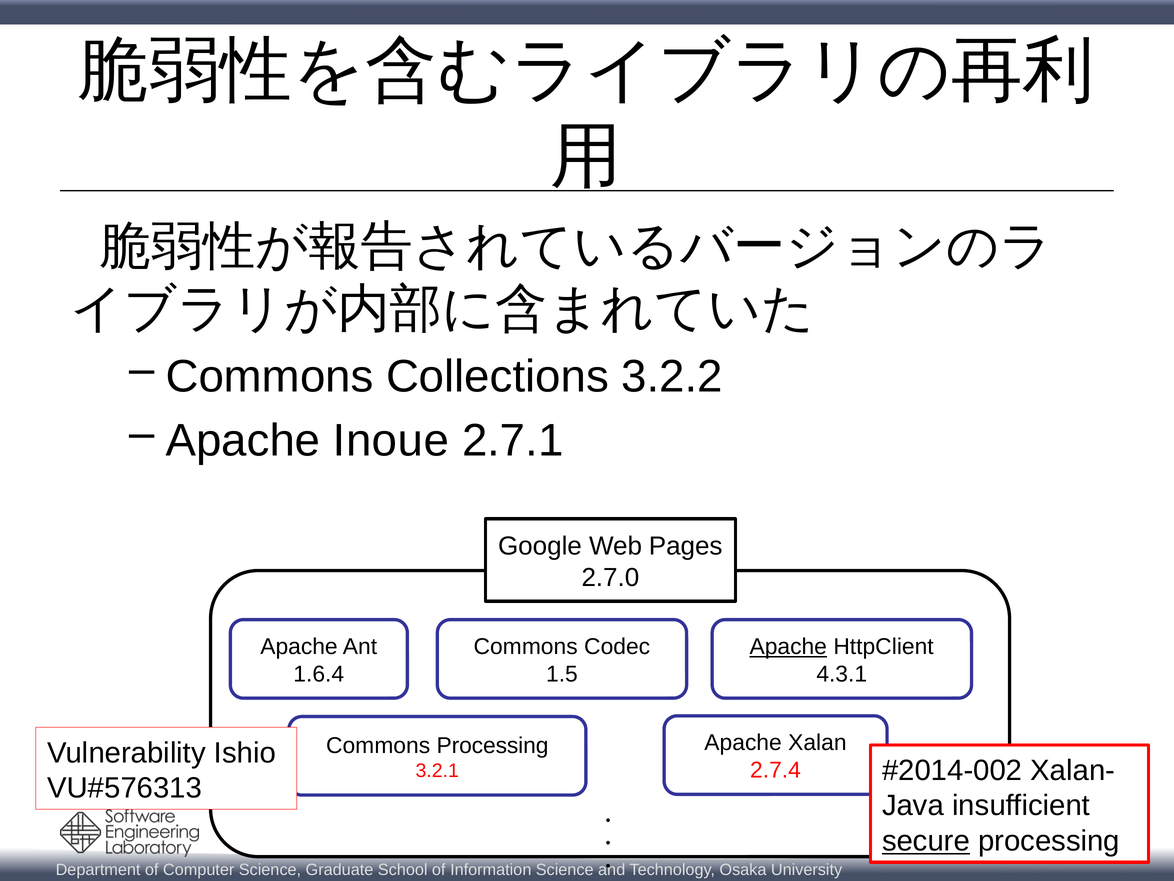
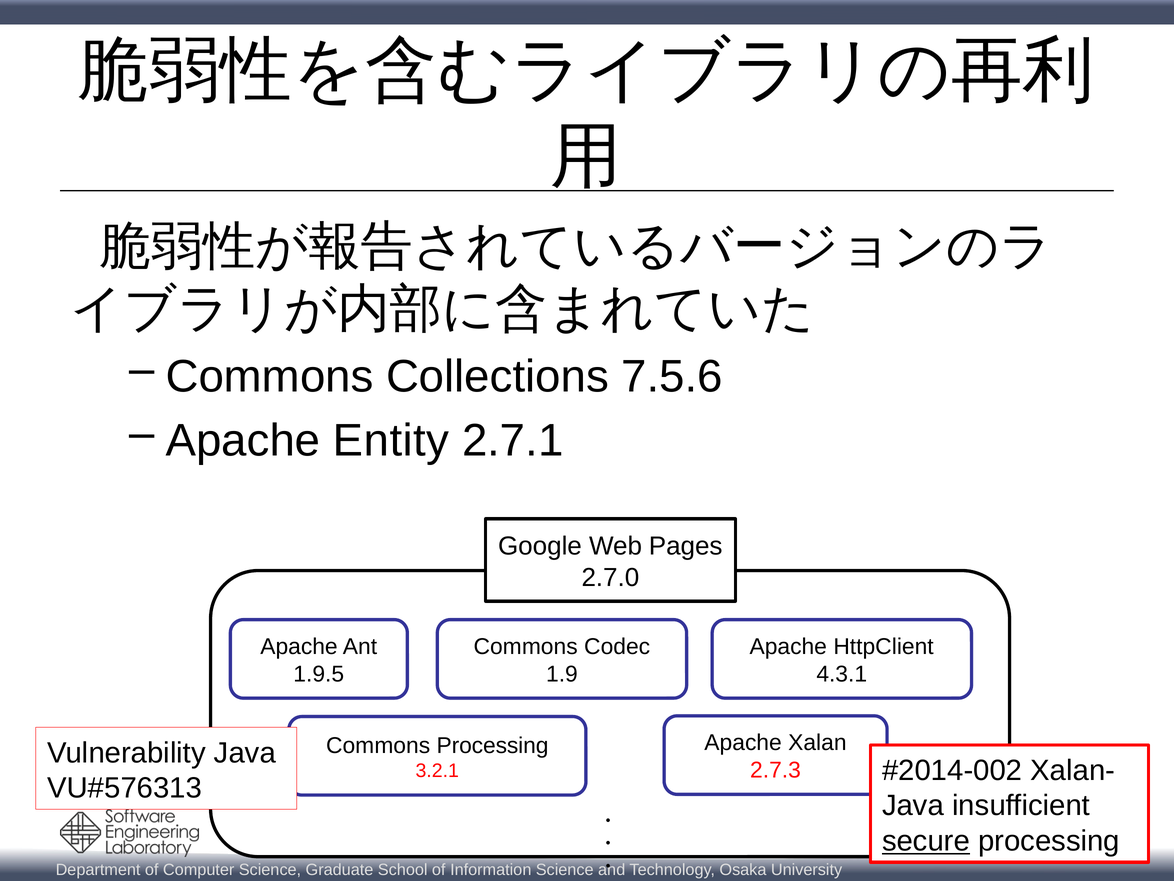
3.2.2: 3.2.2 -> 7.5.6 (672, 376)
Inoue: Inoue -> Entity (391, 440)
Apache underline: present -> none (788, 646)
1.6.4: 1.6.4 -> 1.9.5 (319, 674)
1.5: 1.5 -> 1.9 (562, 674)
Vulnerability Ishio: Ishio -> Java (245, 752)
2.7.4: 2.7.4 -> 2.7.3 (776, 770)
